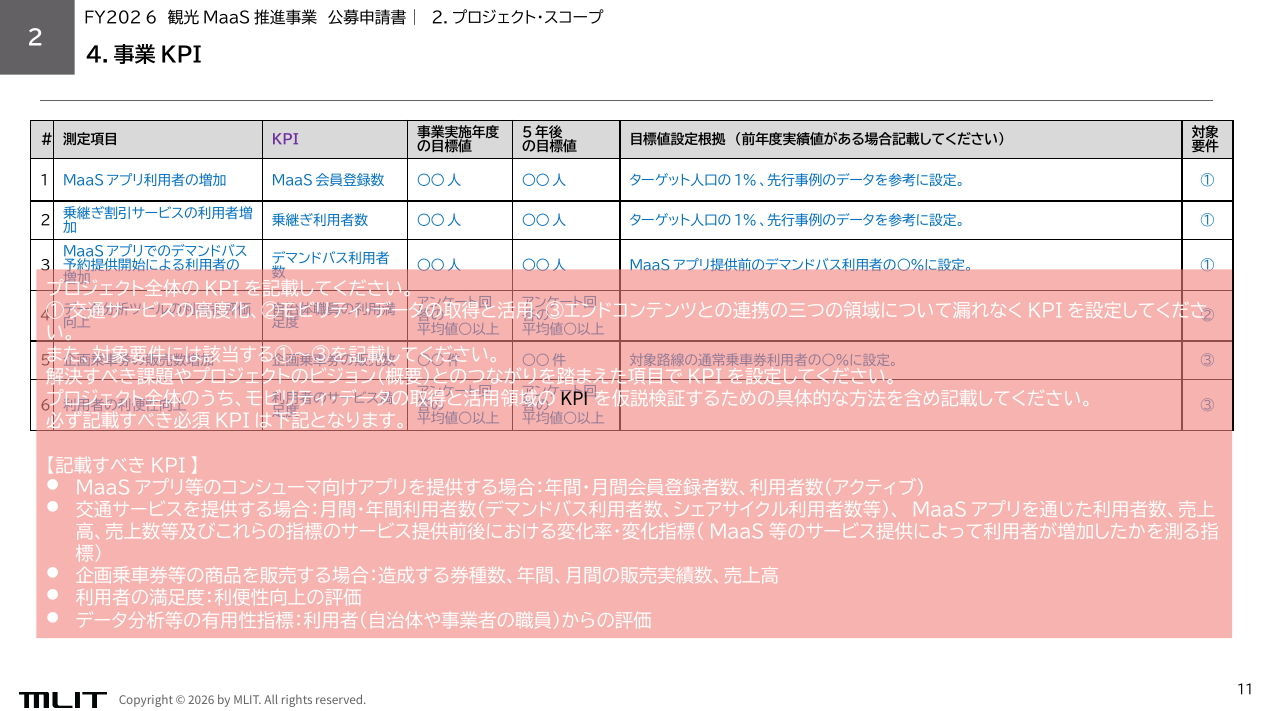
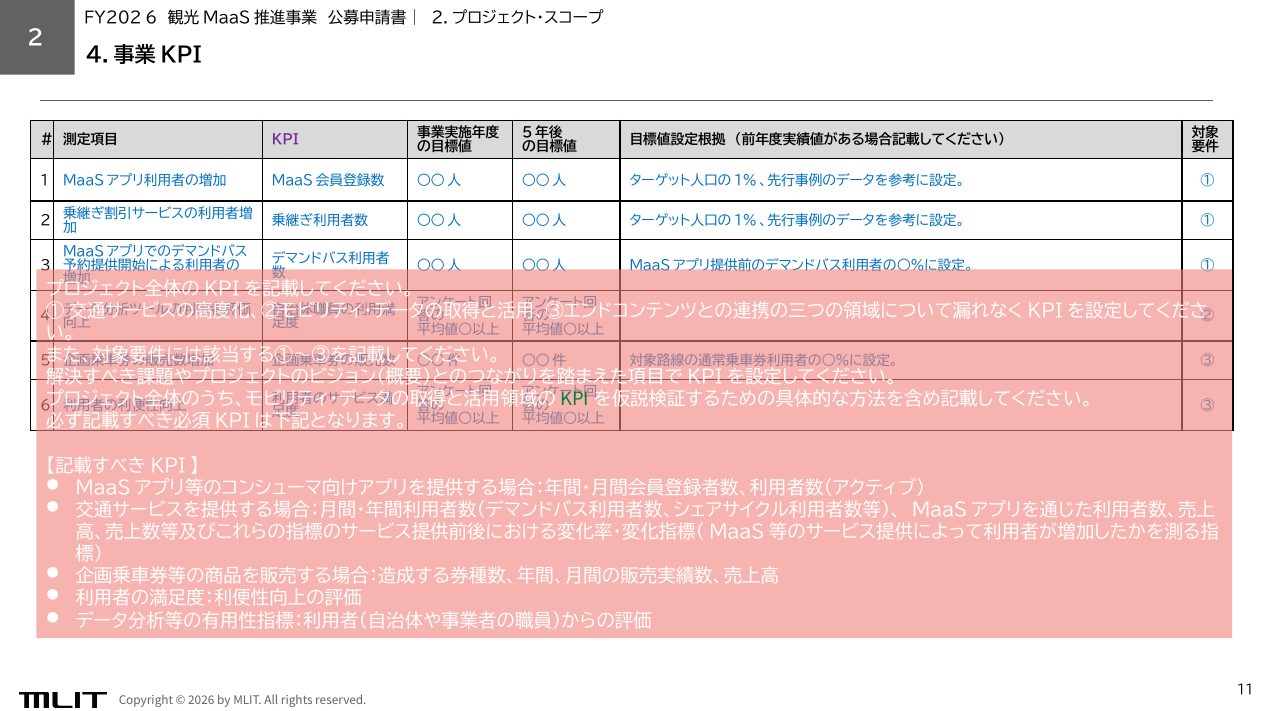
KPI colour: black -> green (575, 399)
